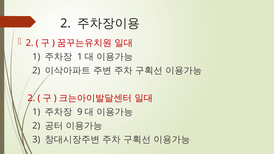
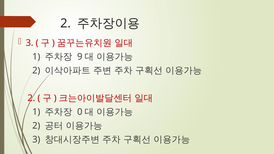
2: 2 -> 3 (30, 43)
1: 1 -> 9 (80, 57)
9: 9 -> 0 (80, 112)
